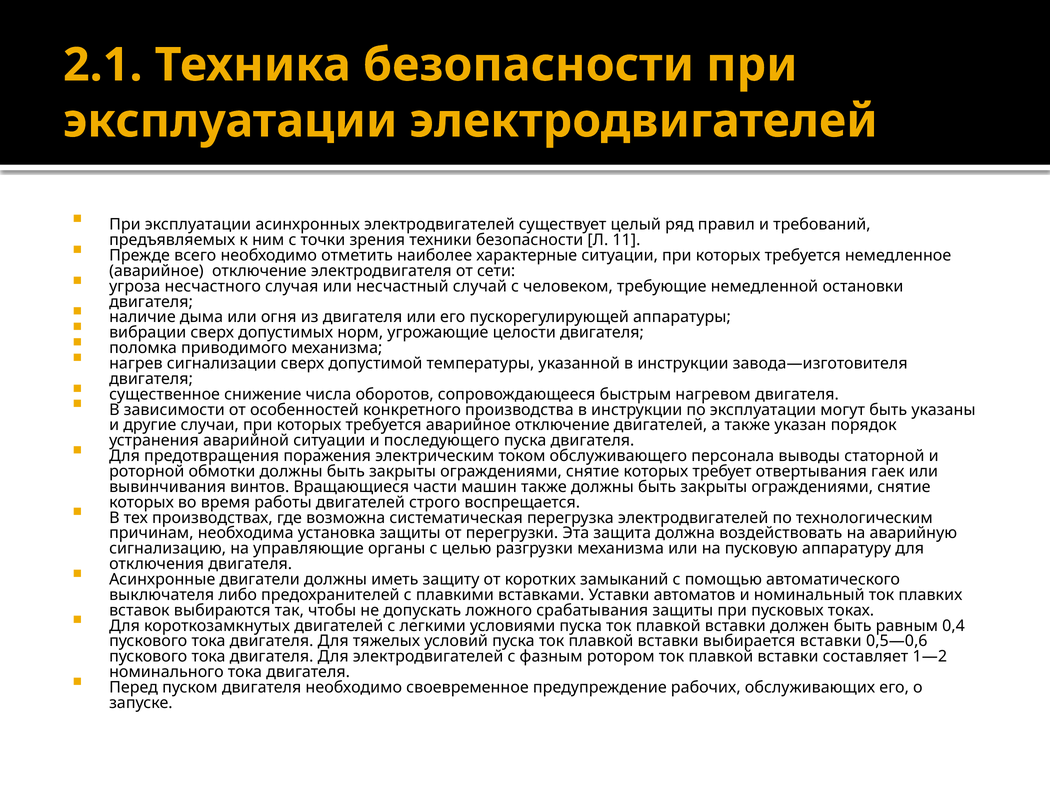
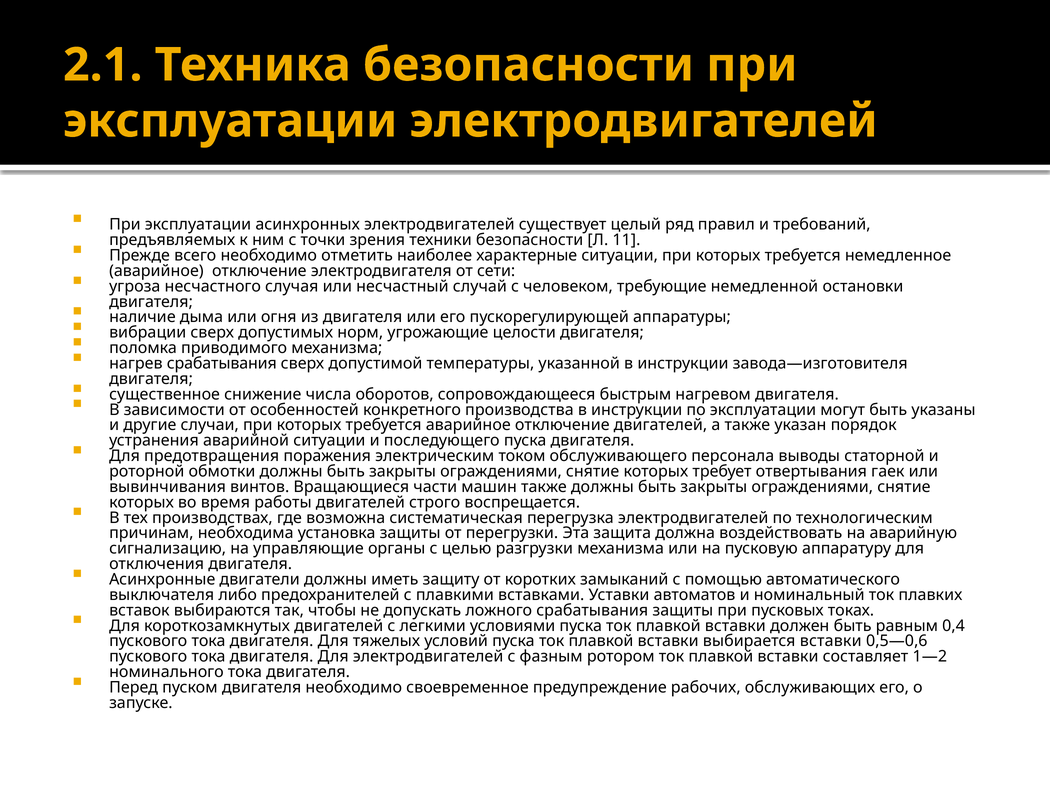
нагрев сигнализации: сигнализации -> срабатывания (222, 363)
